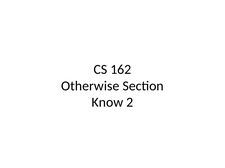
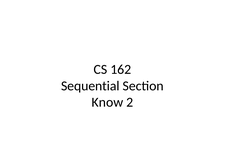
Otherwise: Otherwise -> Sequential (90, 86)
